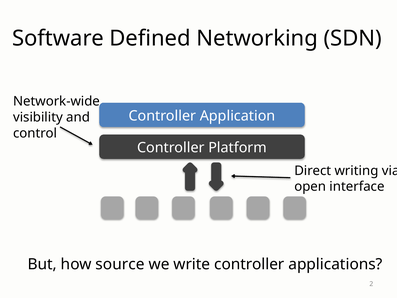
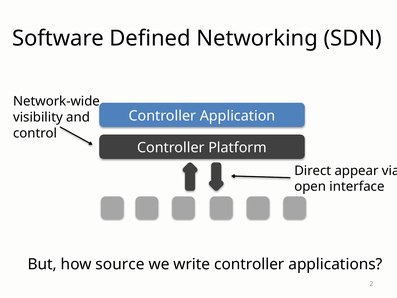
writing: writing -> appear (357, 171)
